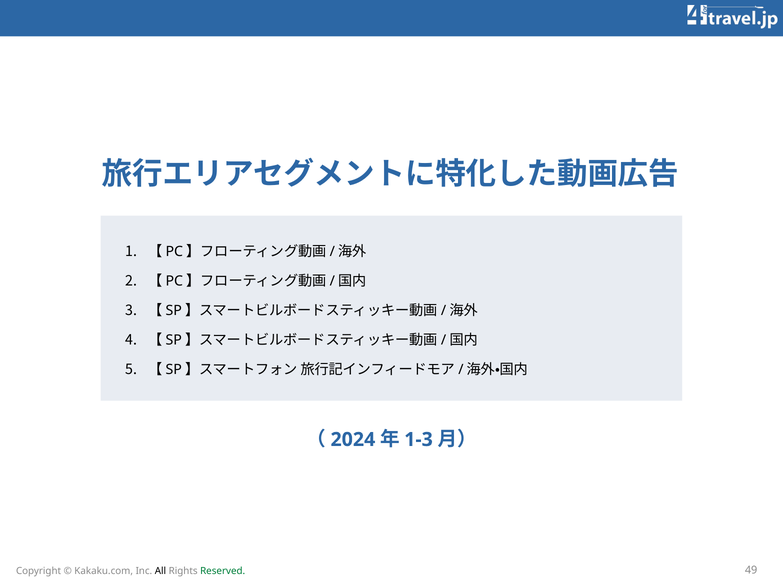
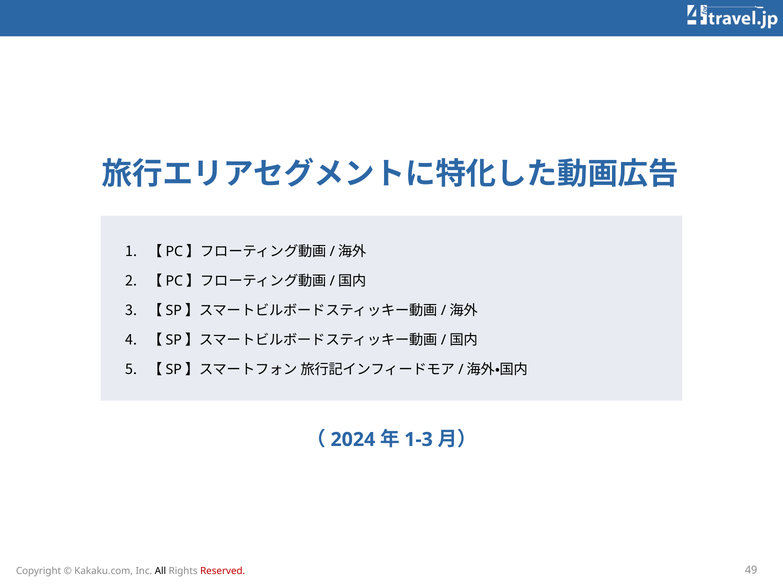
Reserved colour: green -> red (223, 571)
